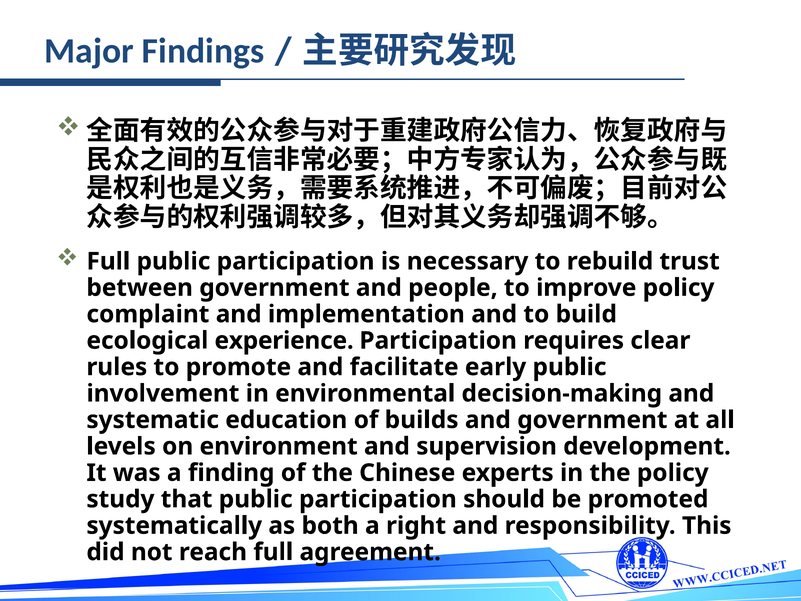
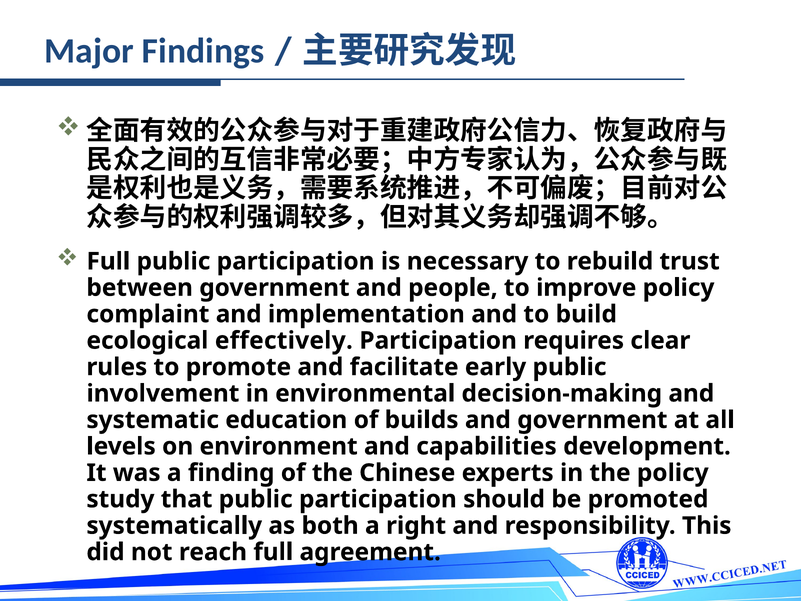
experience: experience -> effectively (284, 340)
supervision: supervision -> capabilities (487, 446)
